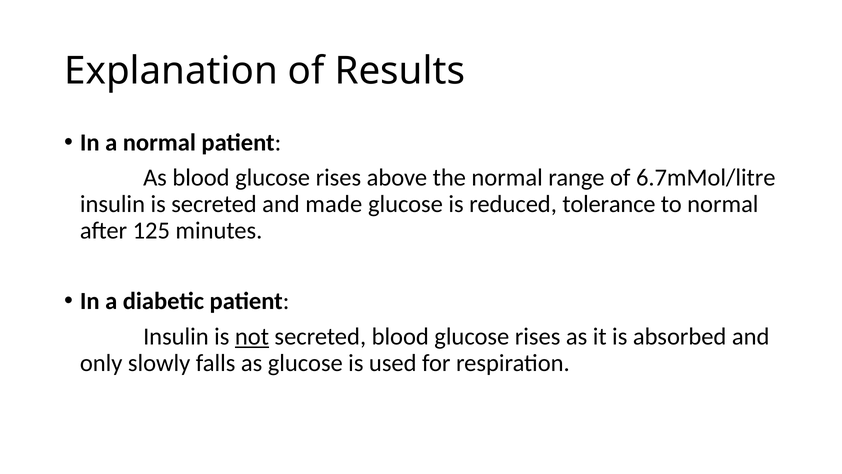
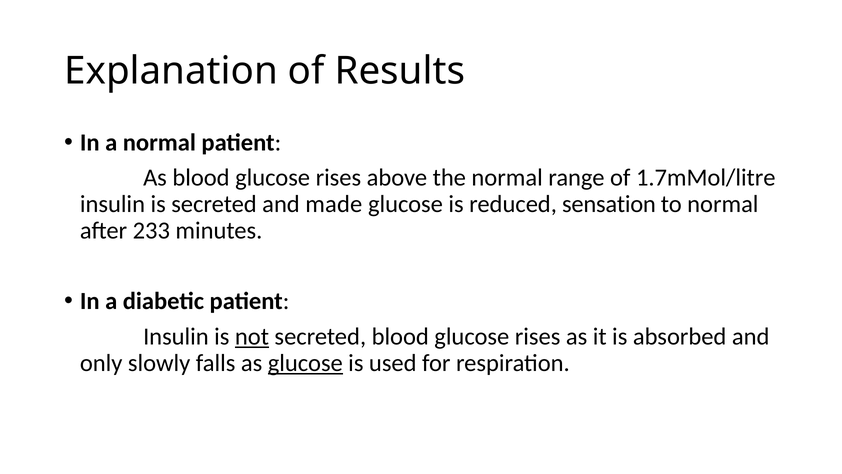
6.7mMol/litre: 6.7mMol/litre -> 1.7mMol/litre (706, 178)
tolerance: tolerance -> sensation (609, 204)
125: 125 -> 233 (151, 231)
glucose underline: none -> present (305, 363)
